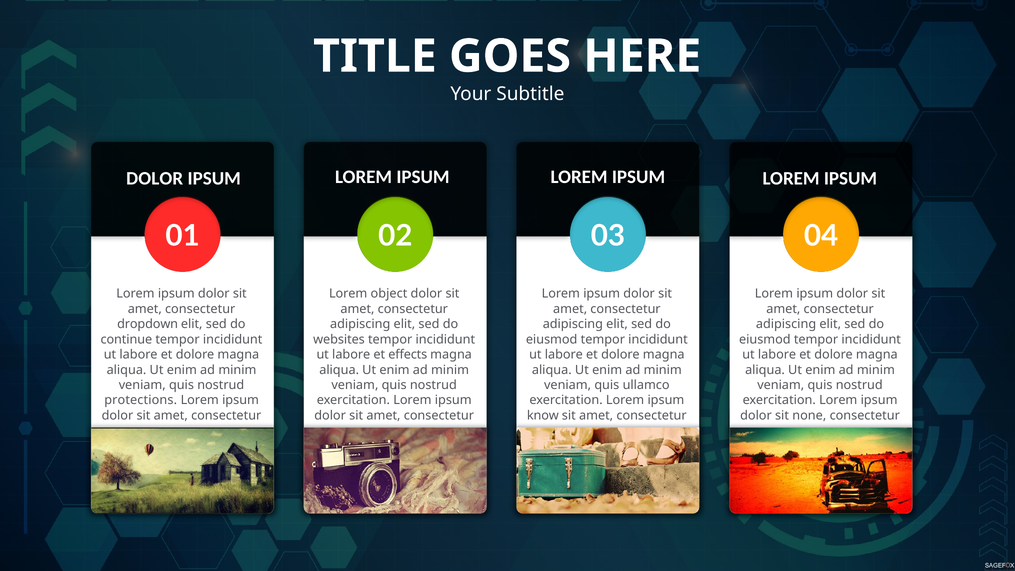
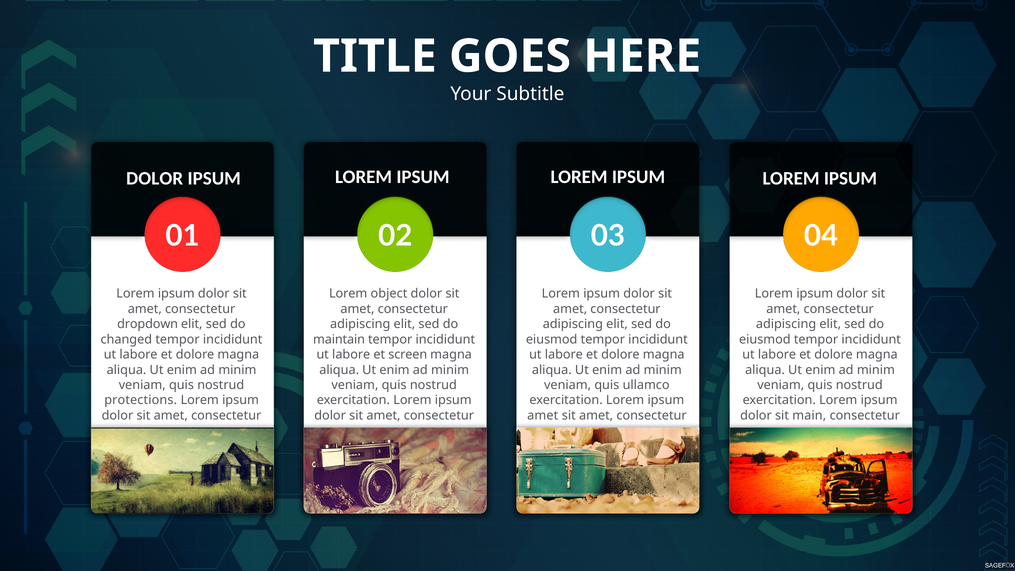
continue: continue -> changed (126, 339)
websites: websites -> maintain (339, 339)
effects: effects -> screen (408, 355)
know: know -> amet (543, 415)
none: none -> main (809, 415)
